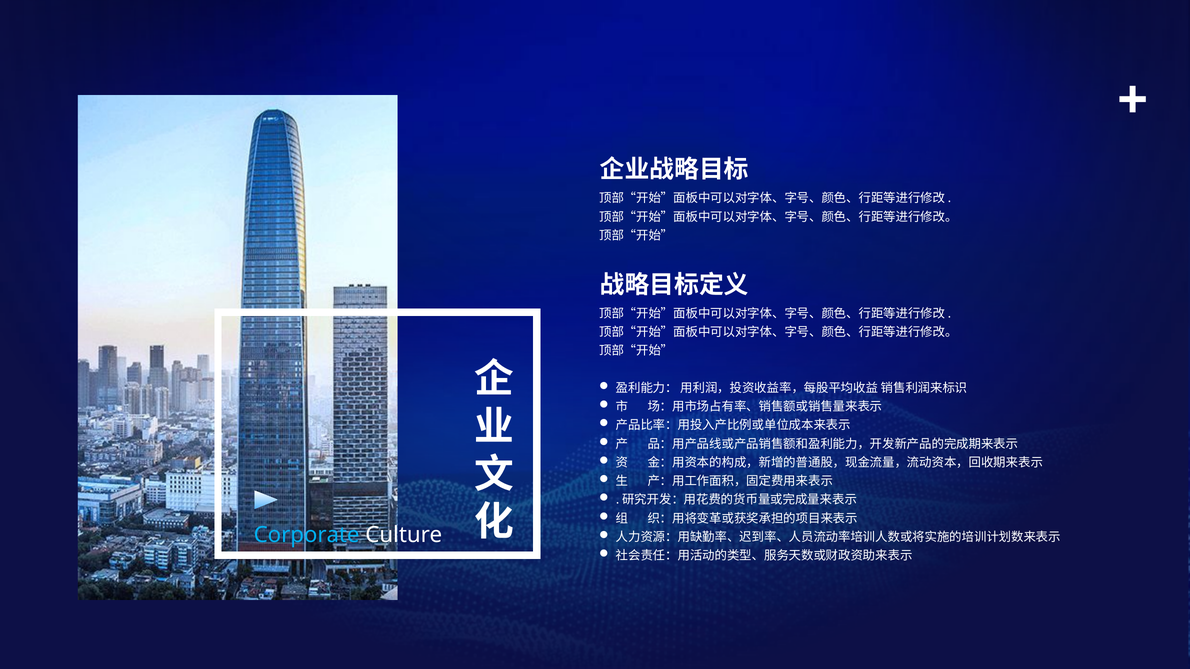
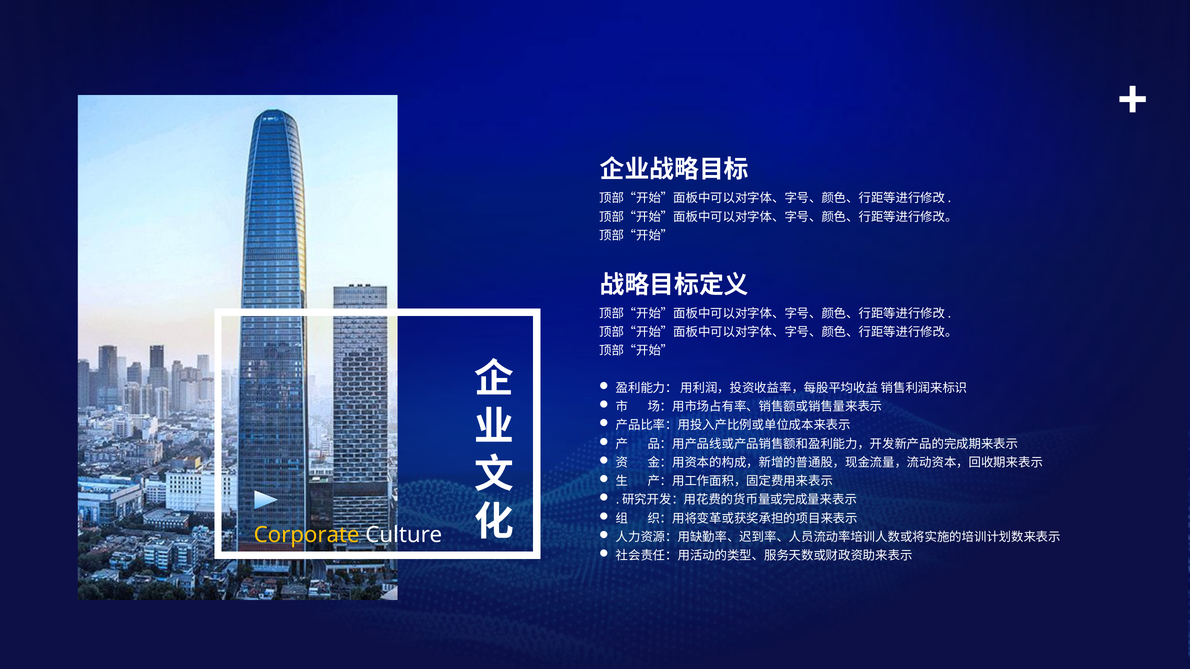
Corporate colour: light blue -> yellow (307, 535)
